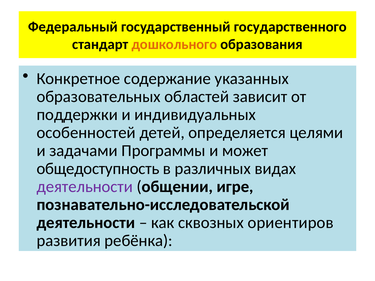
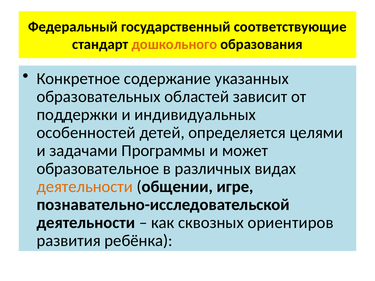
государственного: государственного -> соответствующие (290, 27)
общедоступность: общедоступность -> образовательное (98, 169)
деятельности colour: purple -> orange (85, 187)
